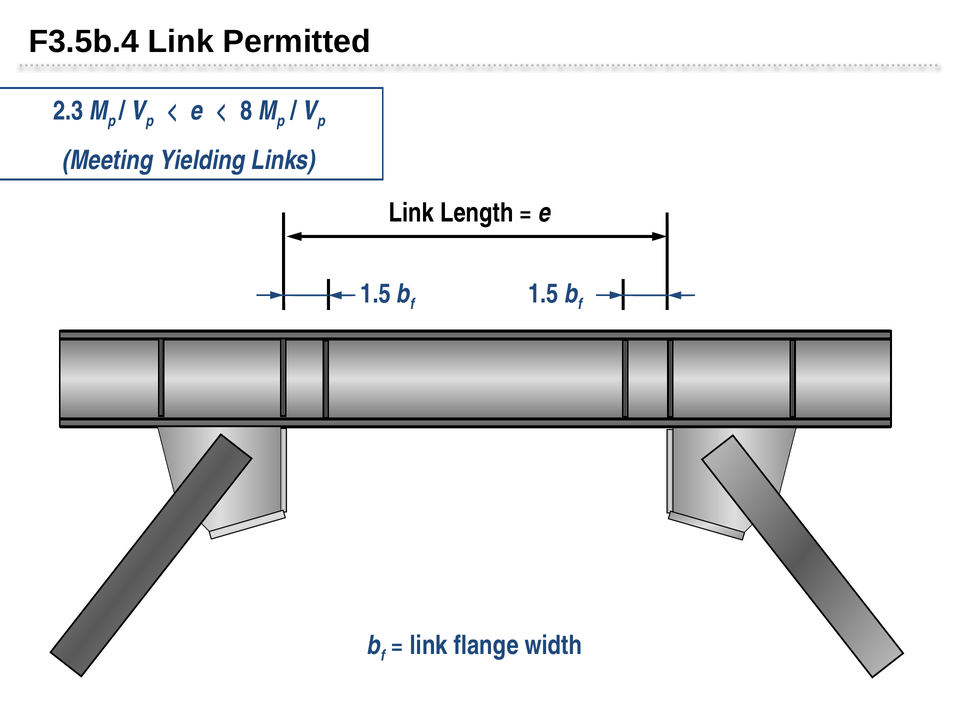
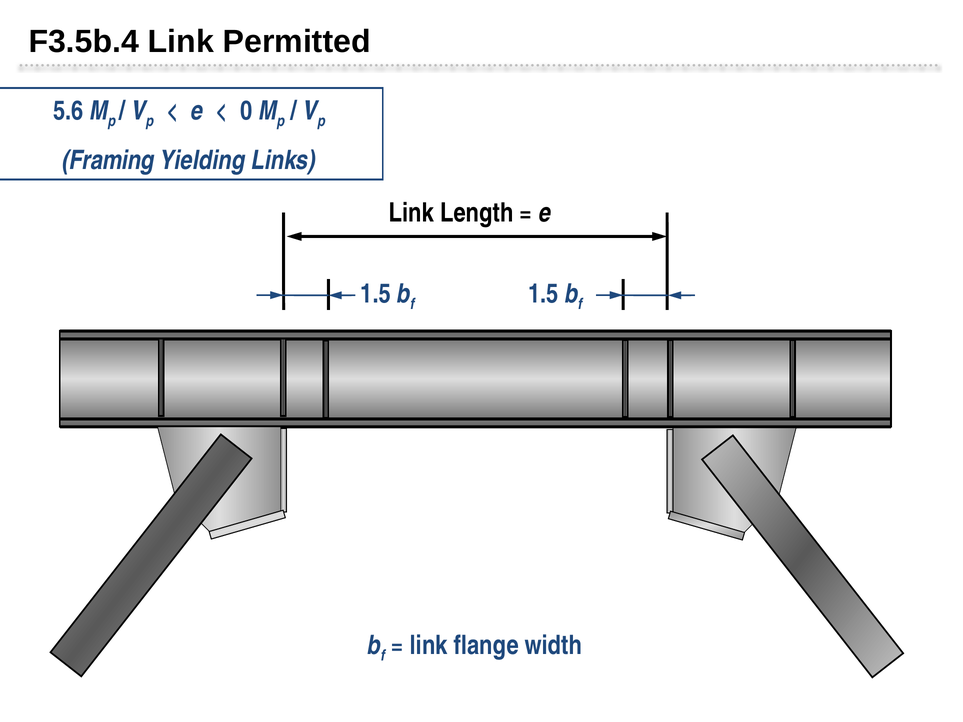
2.3: 2.3 -> 5.6 (68, 111)
8: 8 -> 0 (246, 111)
Meeting: Meeting -> Framing (108, 161)
